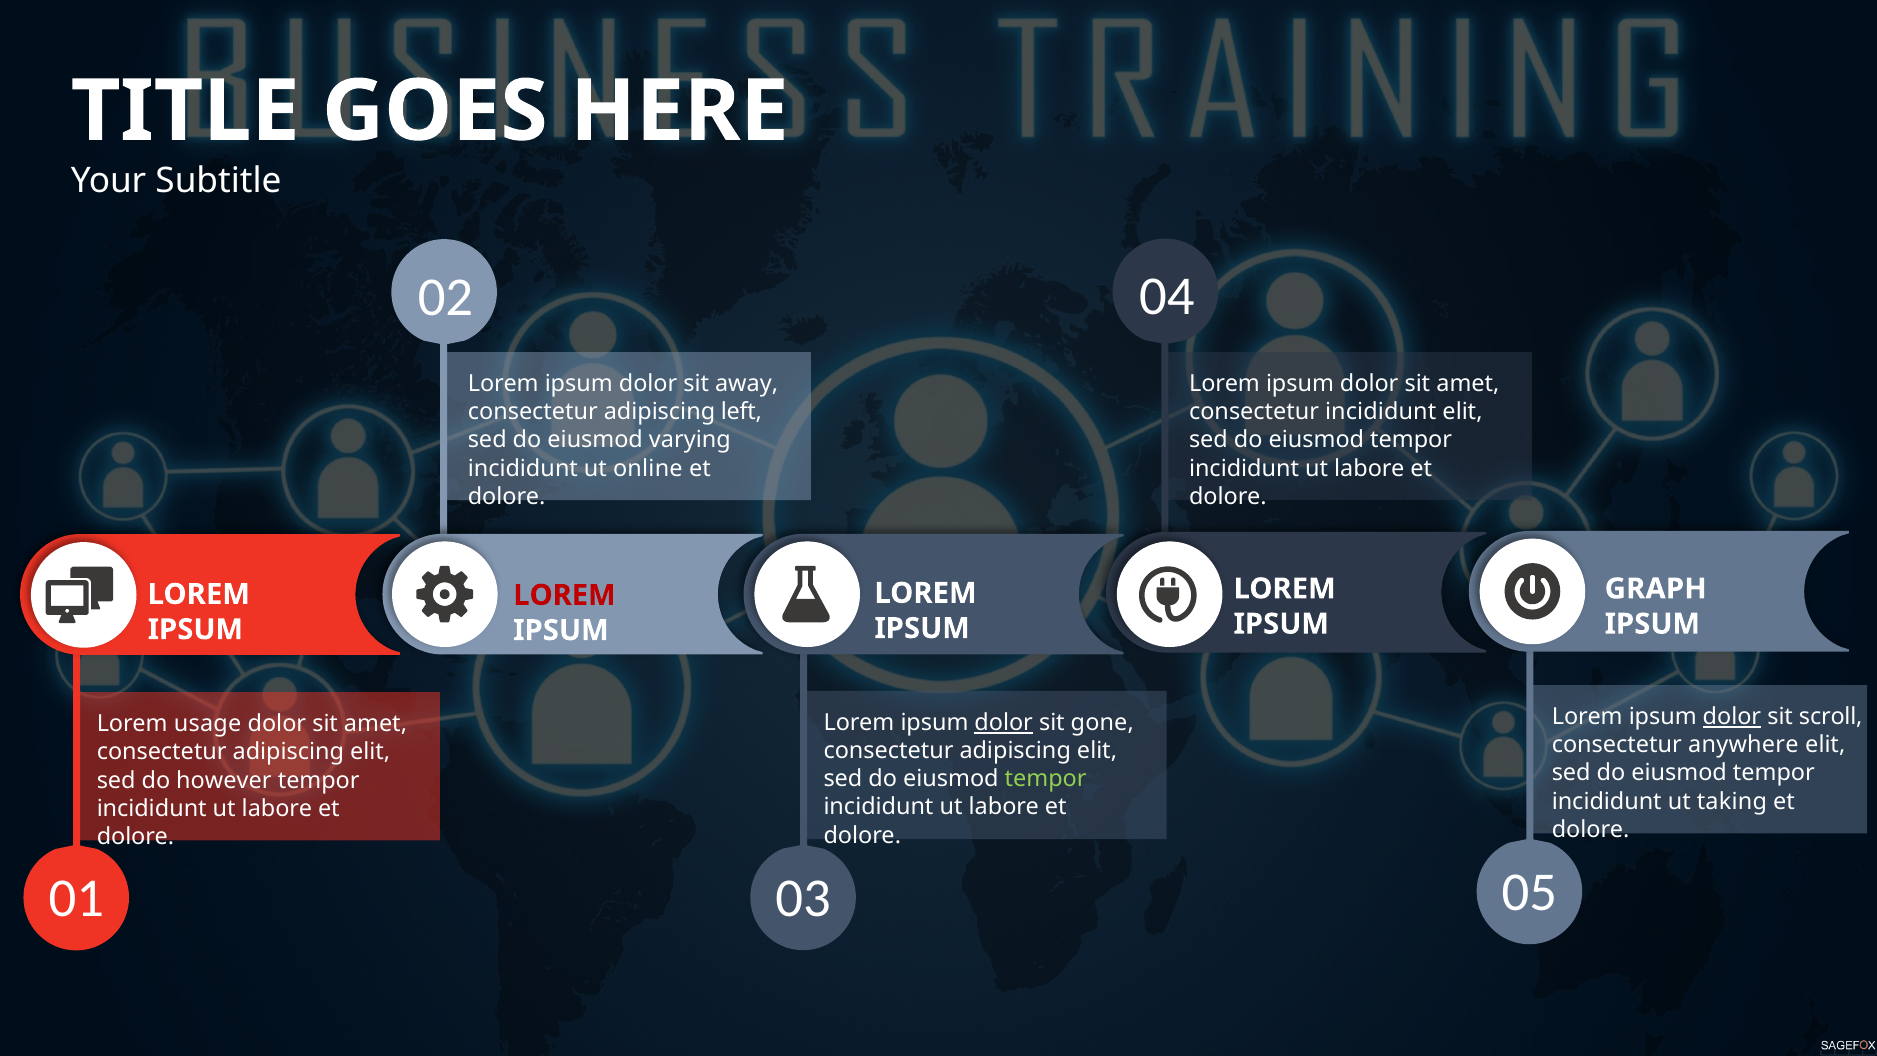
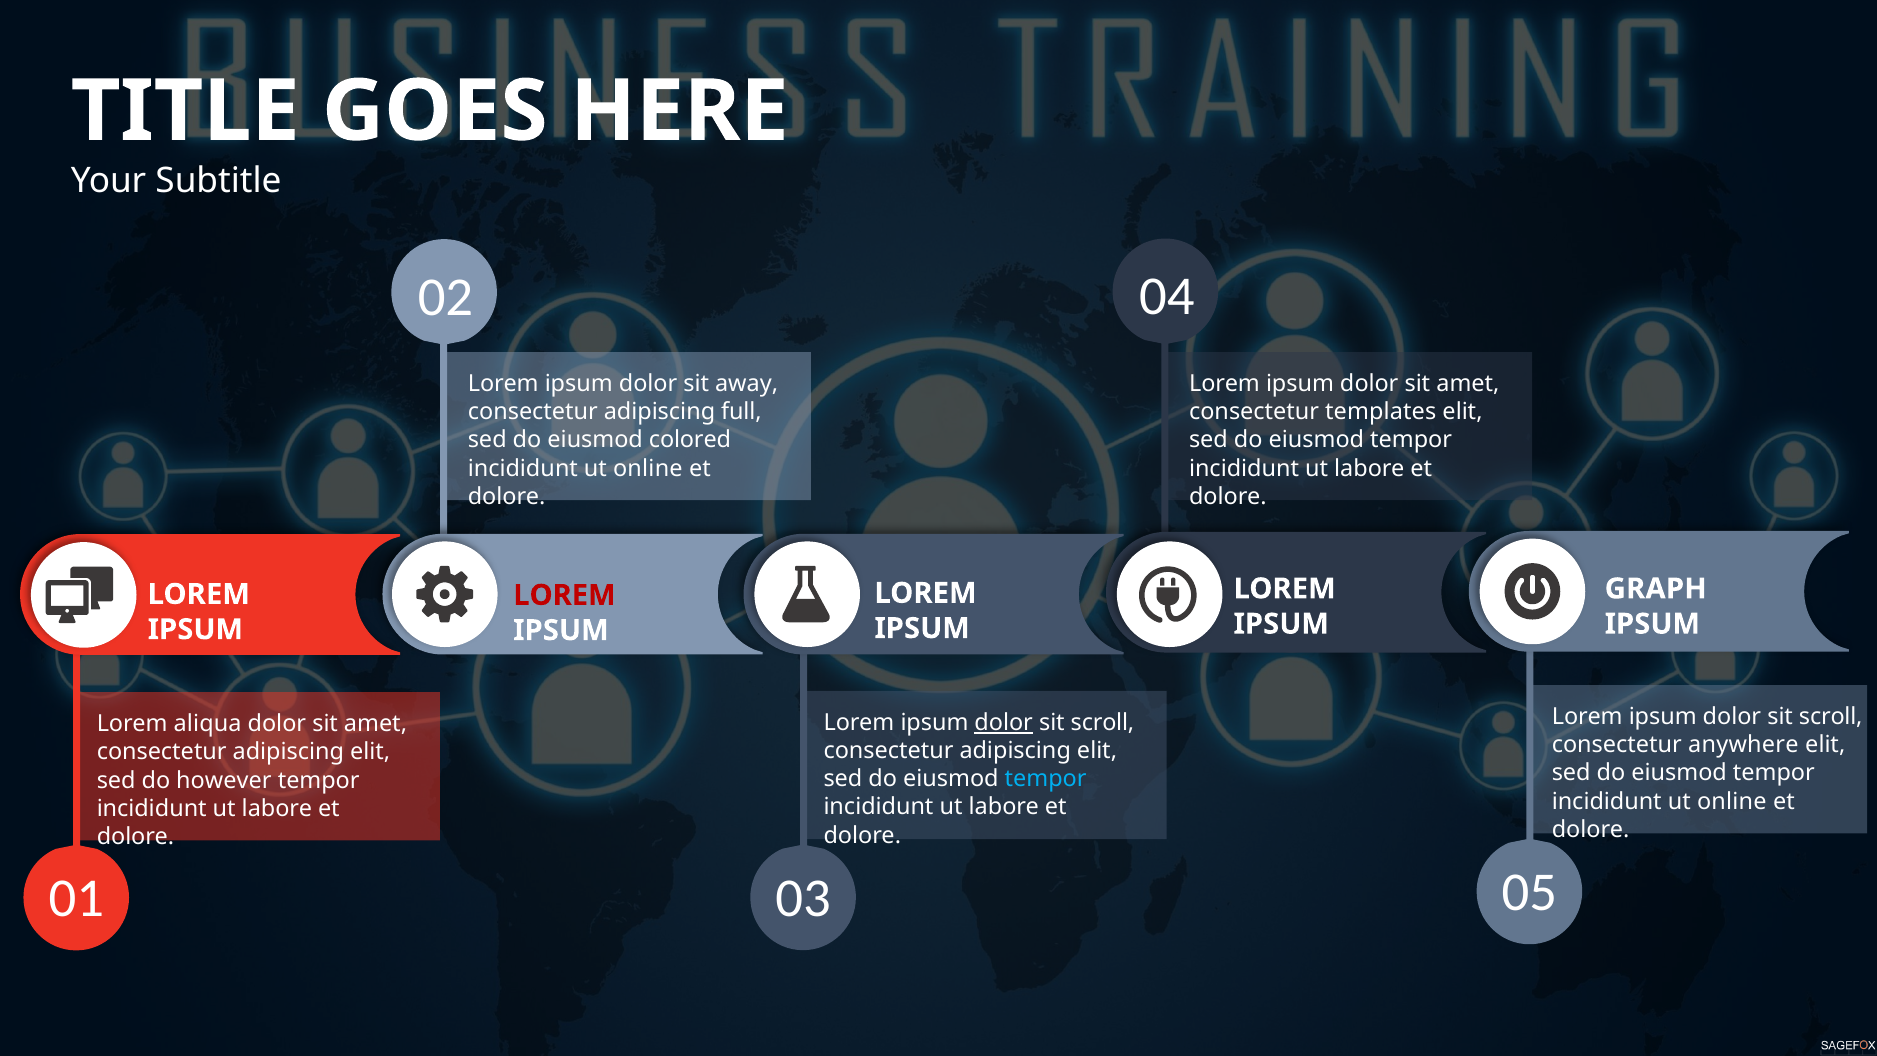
left: left -> full (741, 412)
incididunt: incididunt -> templates (1381, 412)
varying: varying -> colored (690, 440)
dolor underline: present -> none (1732, 717)
gone: gone -> scroll (1102, 723)
usage: usage -> aliqua (208, 724)
tempor colour: light green -> light blue (1046, 779)
taking: taking -> online (1732, 801)
